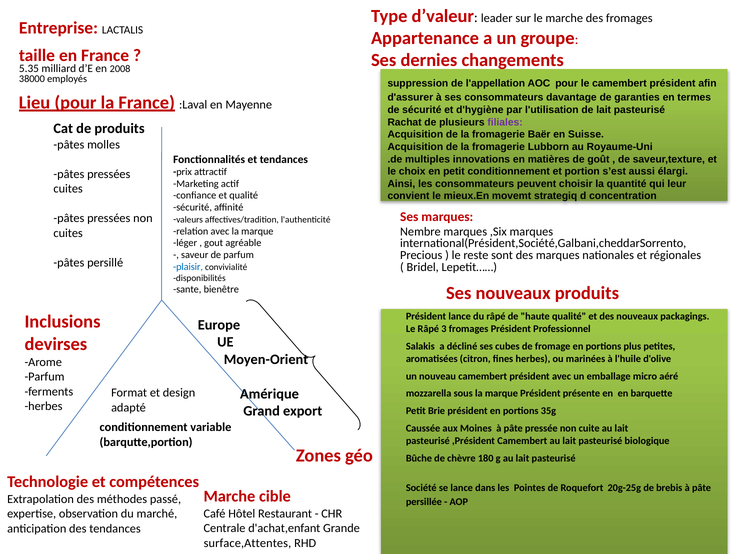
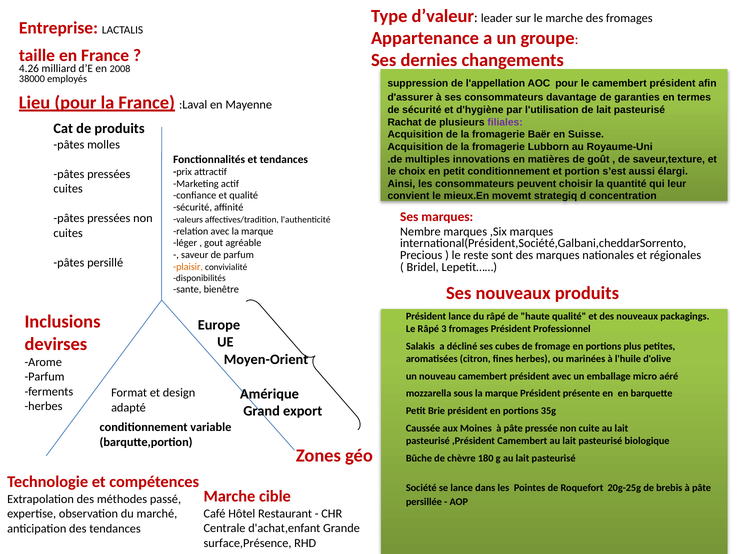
5.35: 5.35 -> 4.26 (29, 68)
plaisir colour: blue -> orange (188, 267)
surface,Attentes: surface,Attentes -> surface,Présence (248, 543)
